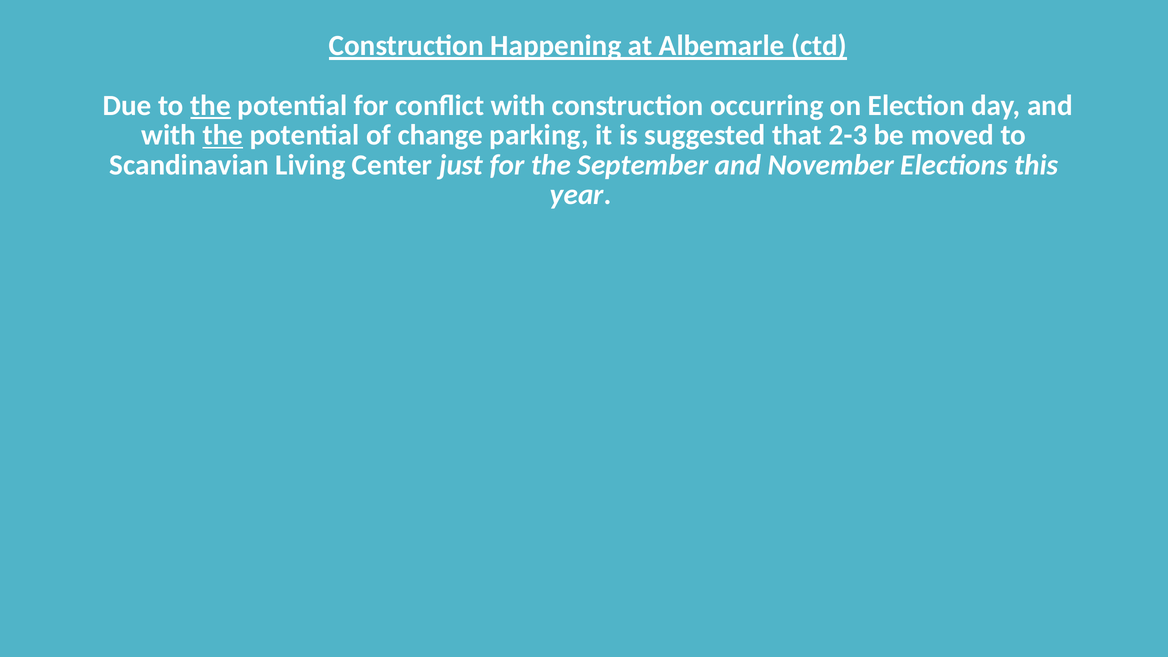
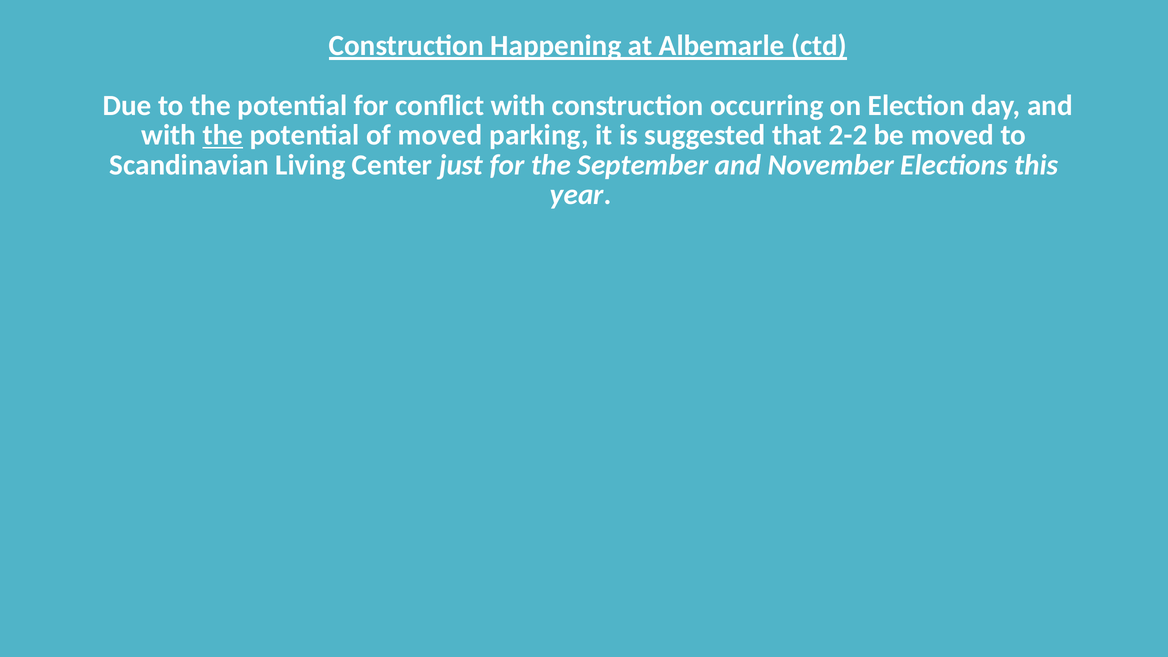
the underline: present -> none (211, 105)
of change: change -> moved (440, 135)
2-3: 2-3 -> 2-2 (848, 135)
